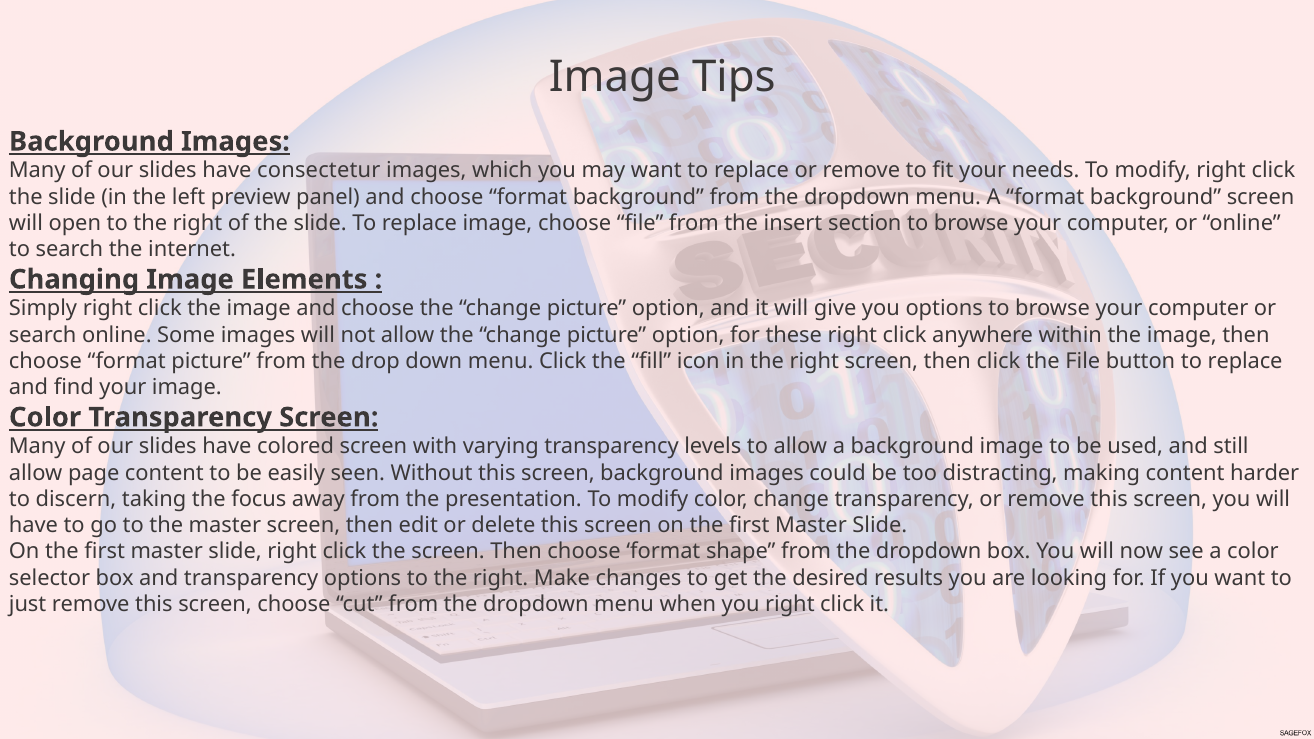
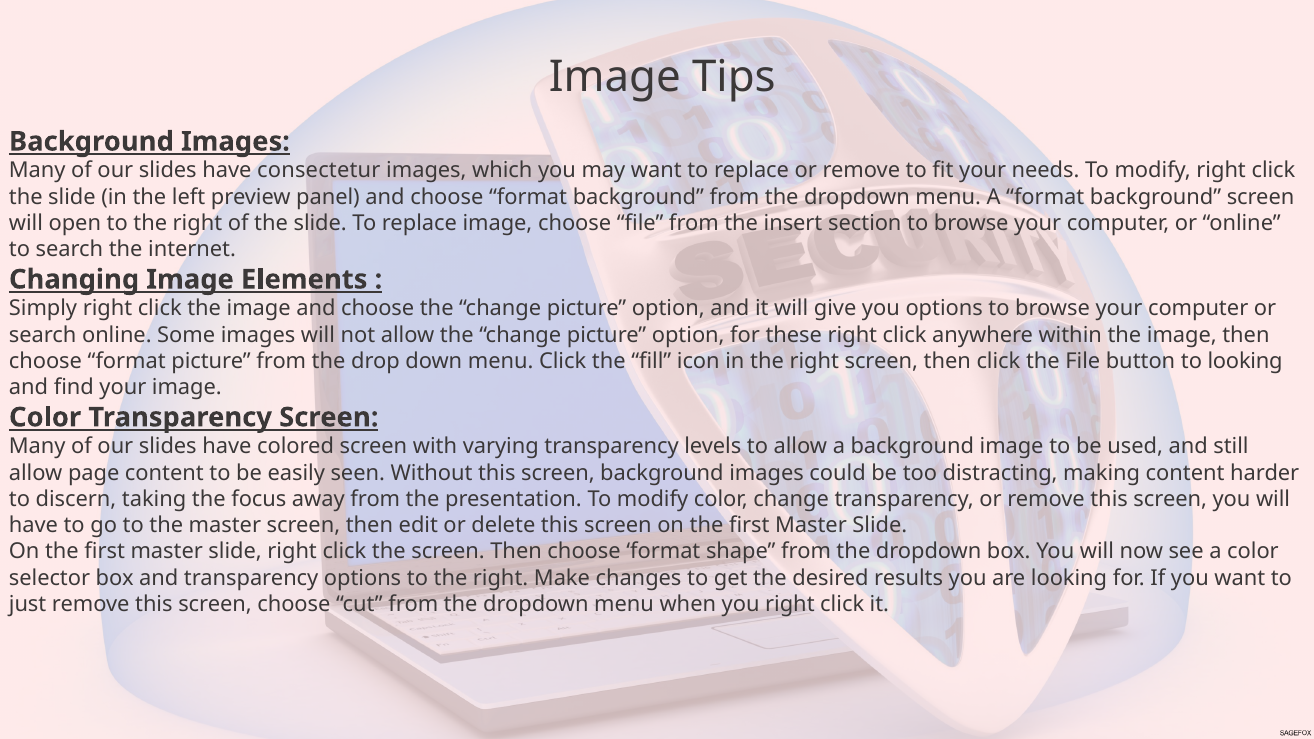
button to replace: replace -> looking (1245, 361)
